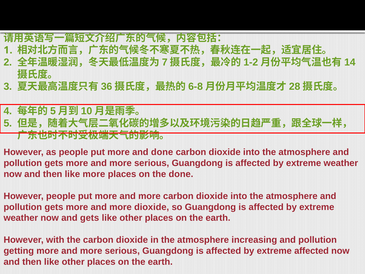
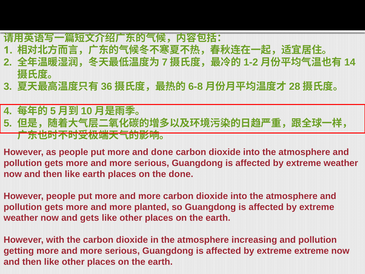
like more: more -> earth (94, 174)
more dioxide: dioxide -> planted (152, 207)
extreme affected: affected -> extreme (312, 251)
